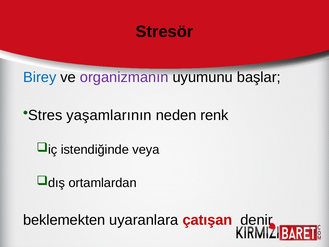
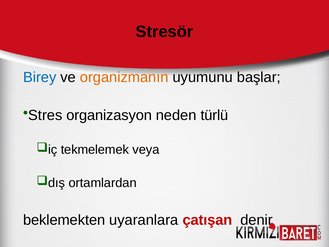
organizmanın colour: purple -> orange (124, 77)
yaşamlarının: yaşamlarının -> organizasyon (109, 115)
renk: renk -> türlü (214, 115)
istendiğinde: istendiğinde -> tekmelemek (95, 150)
